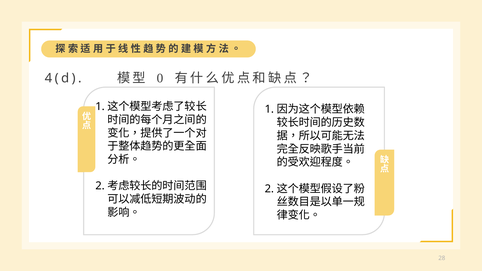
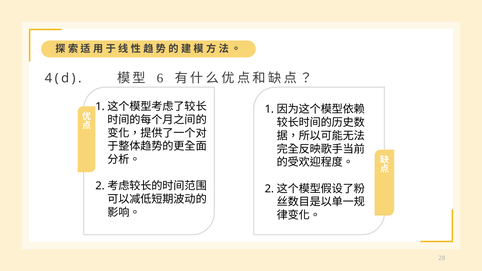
0: 0 -> 6 (160, 78)
